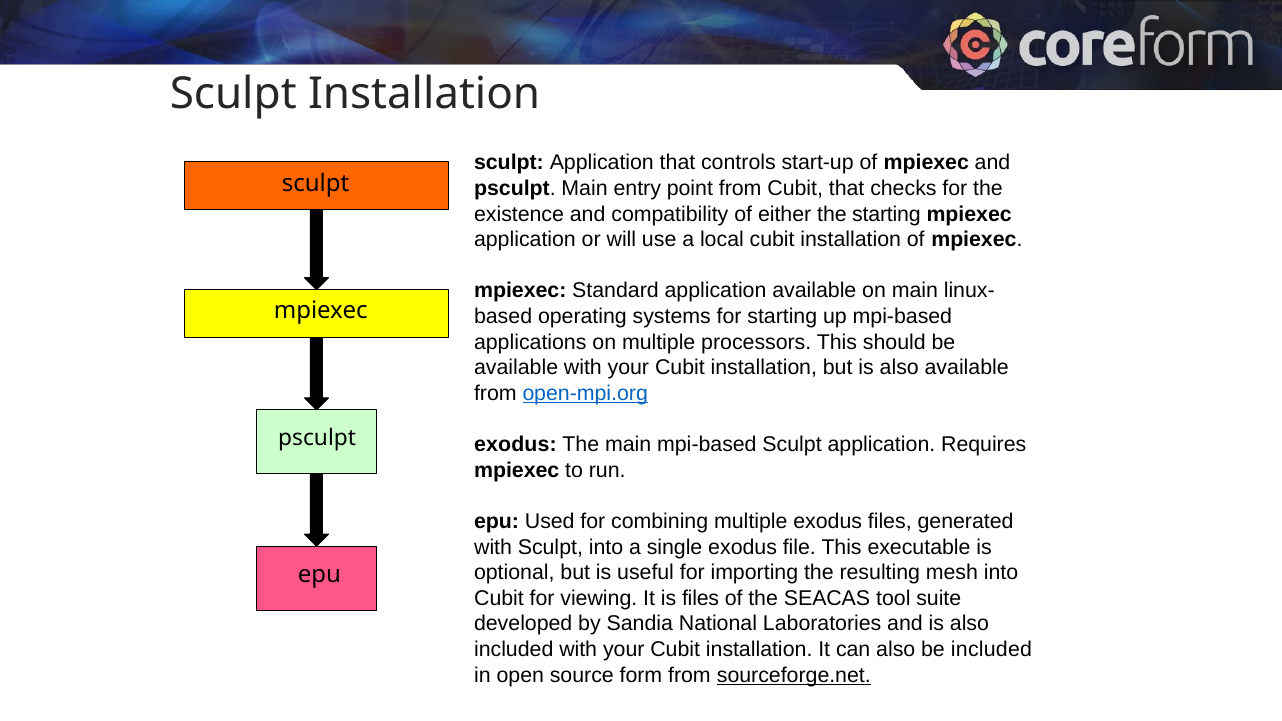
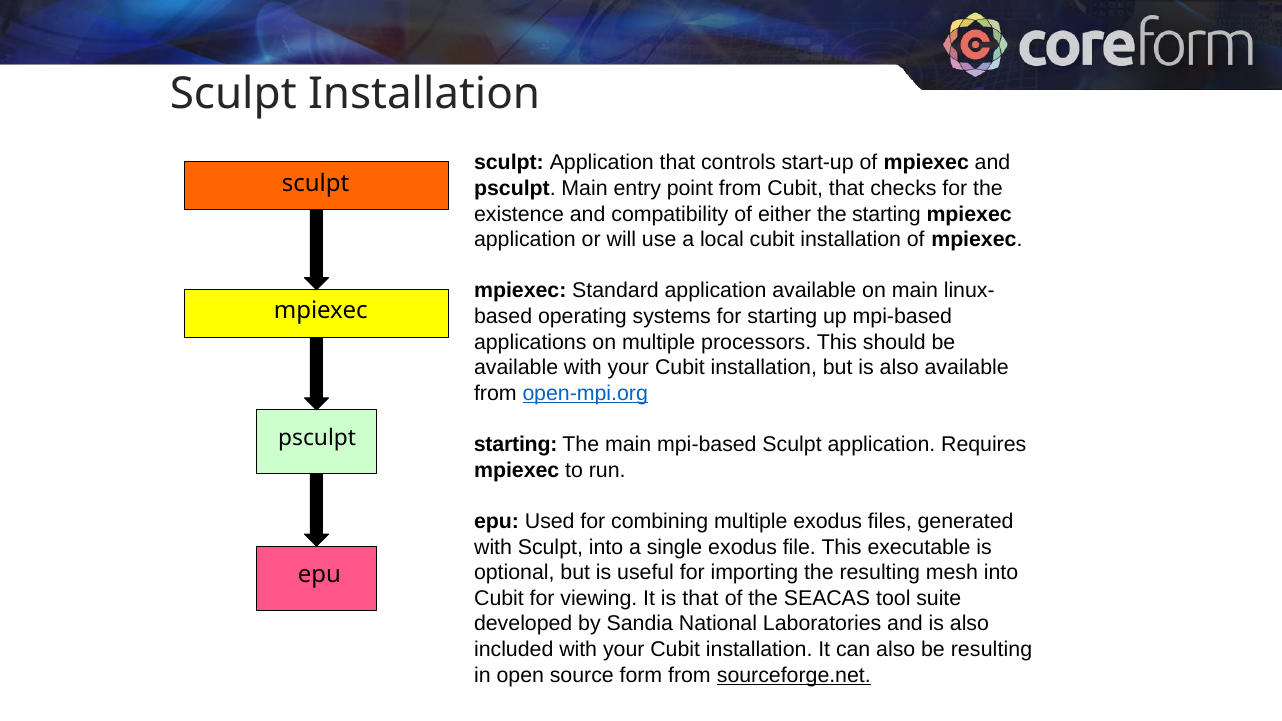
exodus: exodus -> starting (516, 445)
is files: files -> that (700, 598)
be included: included -> resulting (992, 650)
